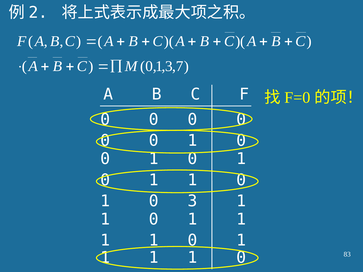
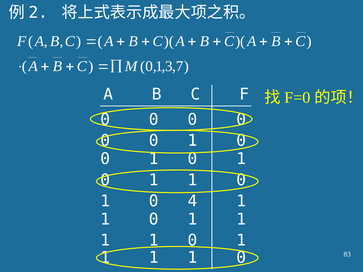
0 3: 3 -> 4 (193, 201)
